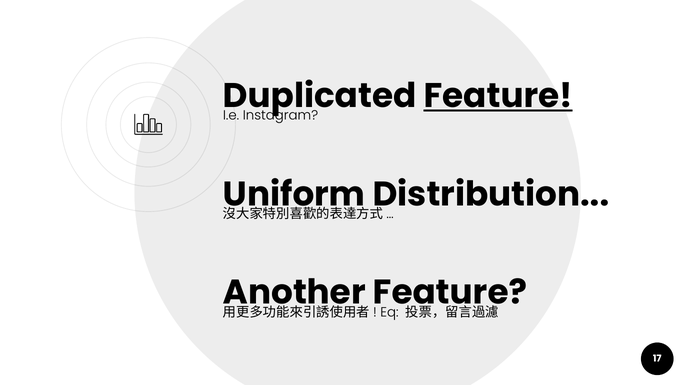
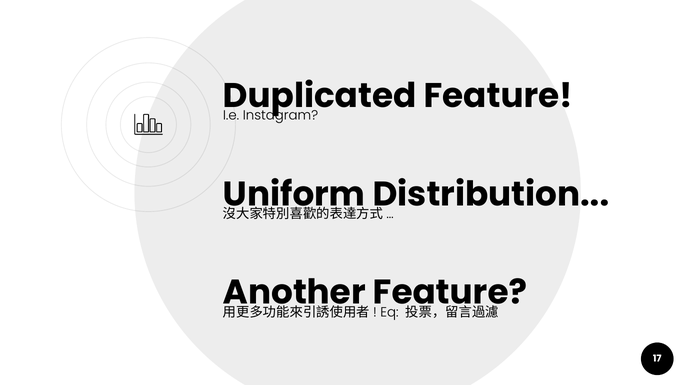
Feature underline: present -> none (498, 96)
